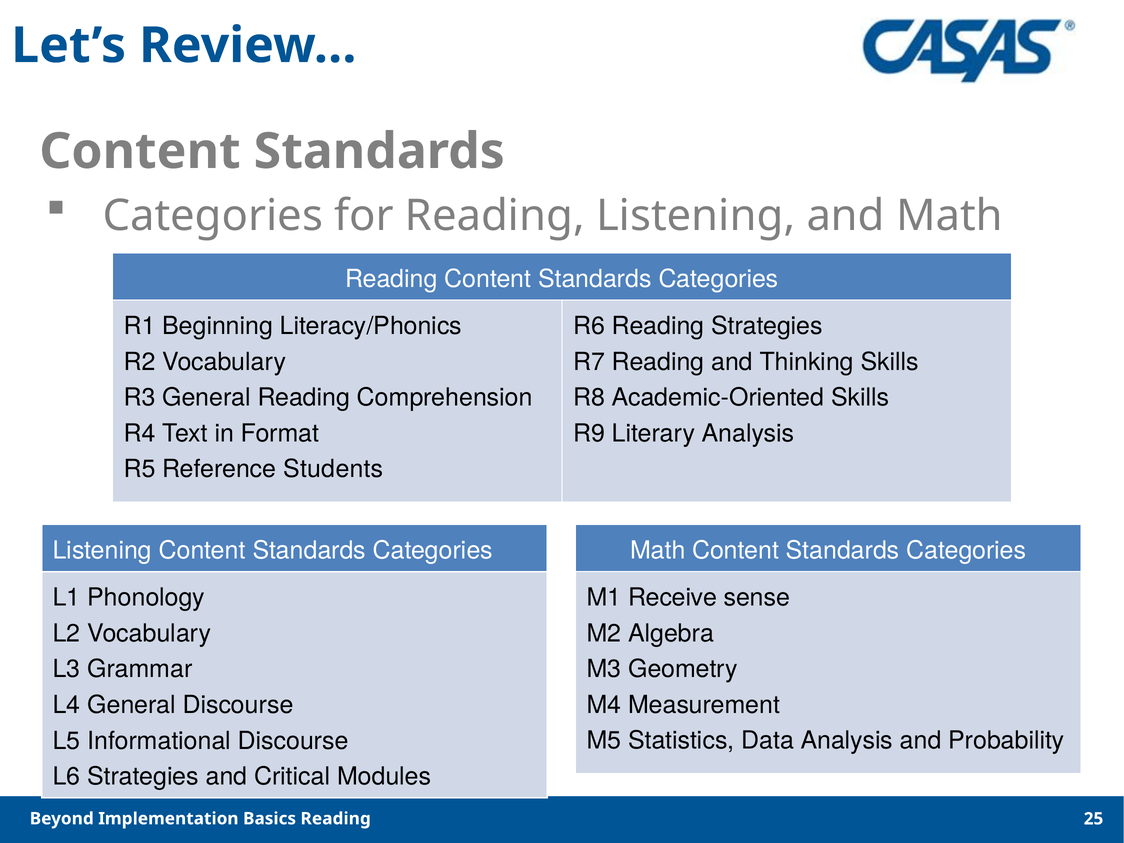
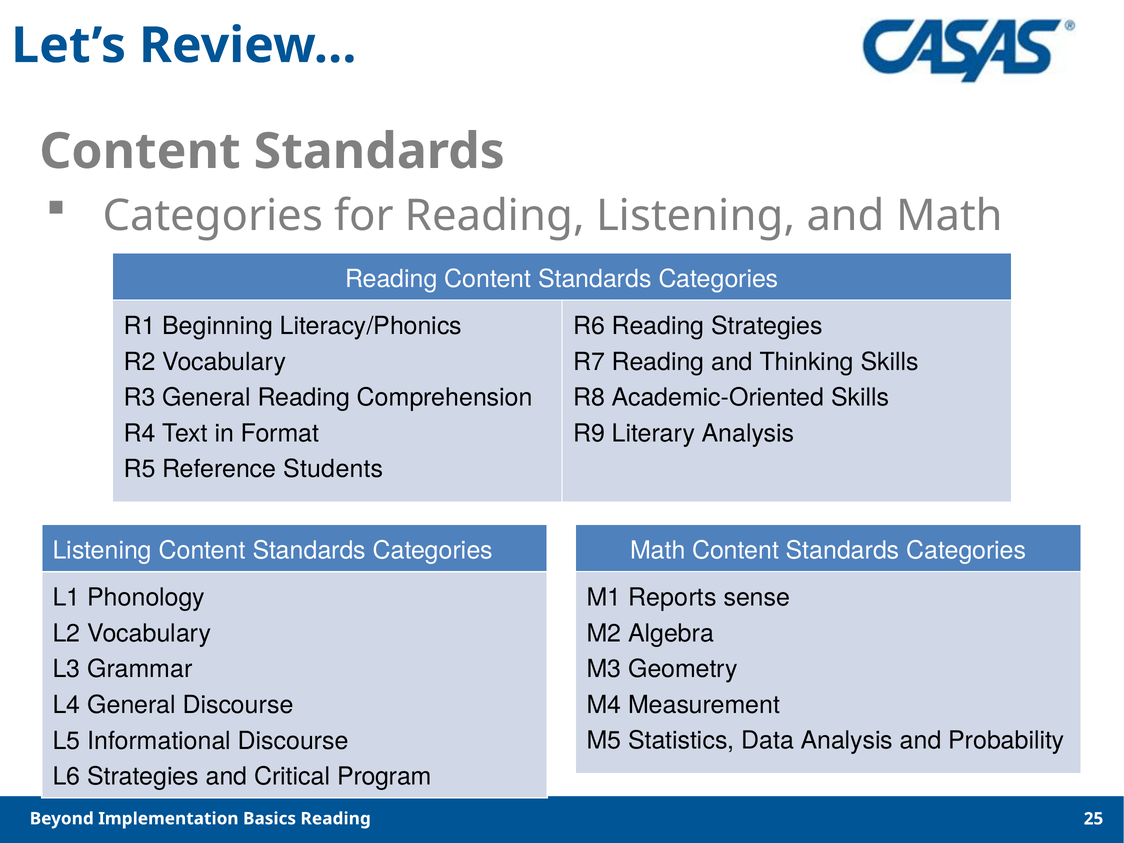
Receive: Receive -> Reports (672, 598)
Modules: Modules -> Program (384, 777)
